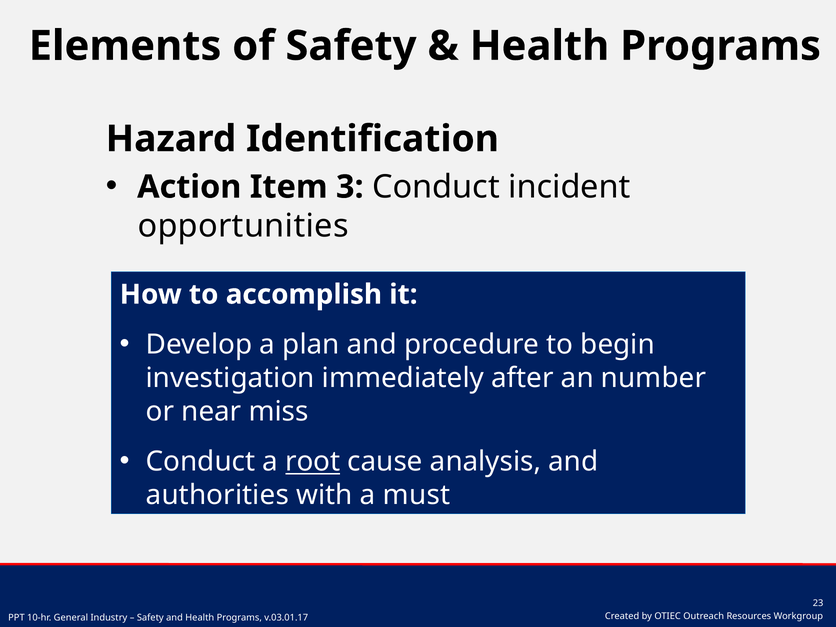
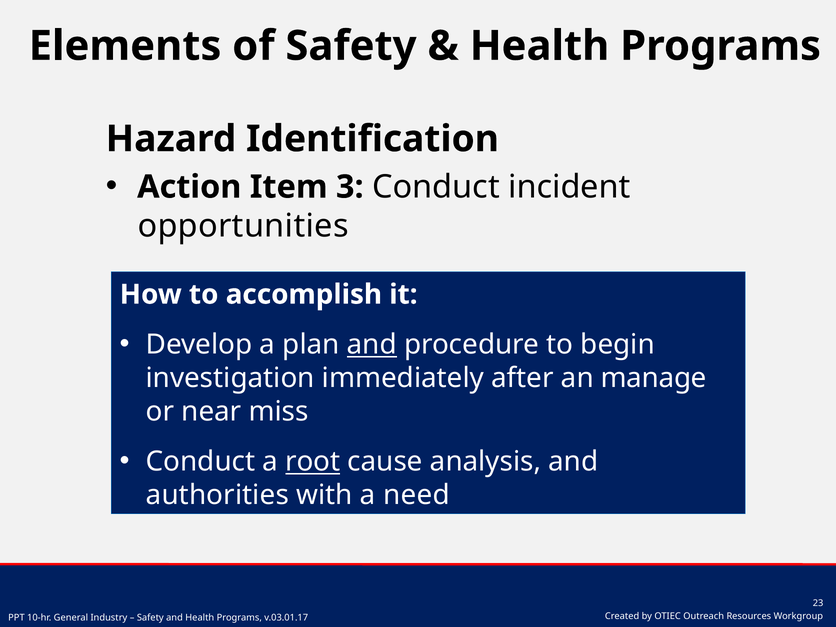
and underline: none -> present (372, 345)
number: number -> manage (654, 378)
must: must -> need (416, 495)
